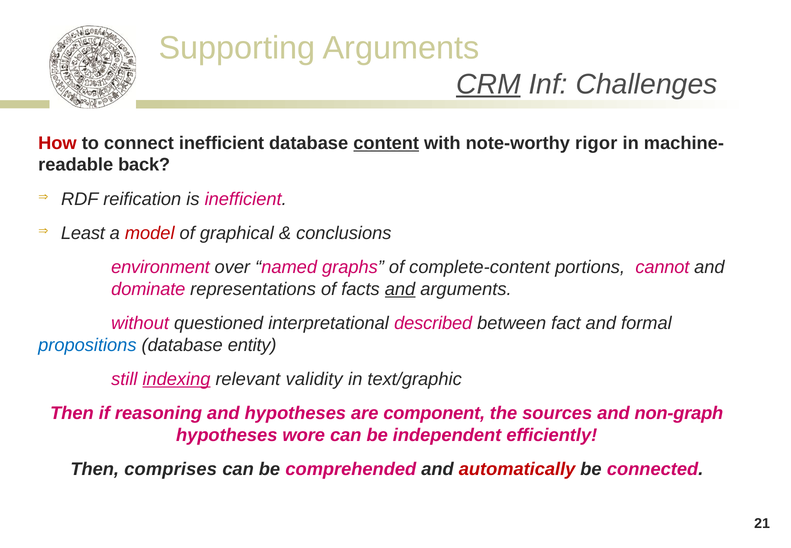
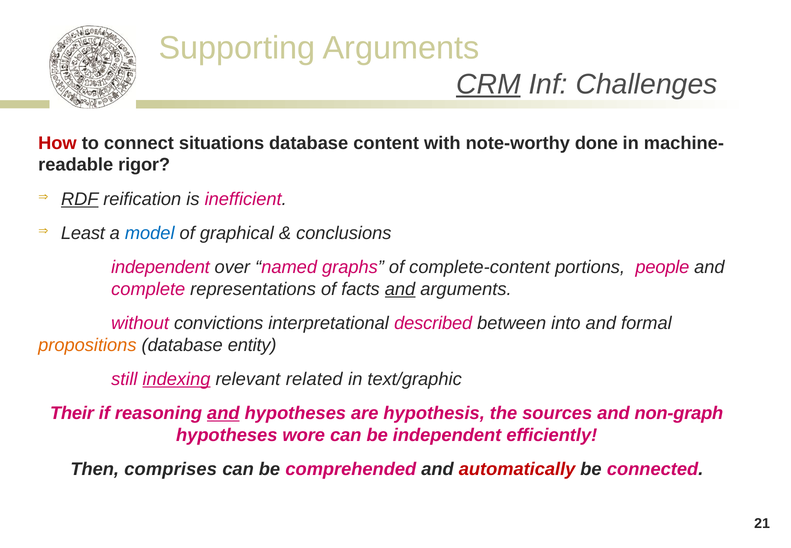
connect inefficient: inefficient -> situations (222, 143)
content underline: present -> none (386, 143)
rigor: rigor -> done (596, 143)
back: back -> rigor (144, 165)
RDF underline: none -> present (80, 199)
model colour: red -> blue (150, 233)
environment: environment -> independent (160, 267)
cannot: cannot -> people (662, 267)
dominate: dominate -> complete (148, 289)
questioned: questioned -> convictions (219, 323)
fact: fact -> into (566, 323)
propositions colour: blue -> orange (87, 345)
validity: validity -> related (314, 379)
Then: Then -> Their (72, 413)
and underline: none -> present (223, 413)
component: component -> hypothesis (434, 413)
